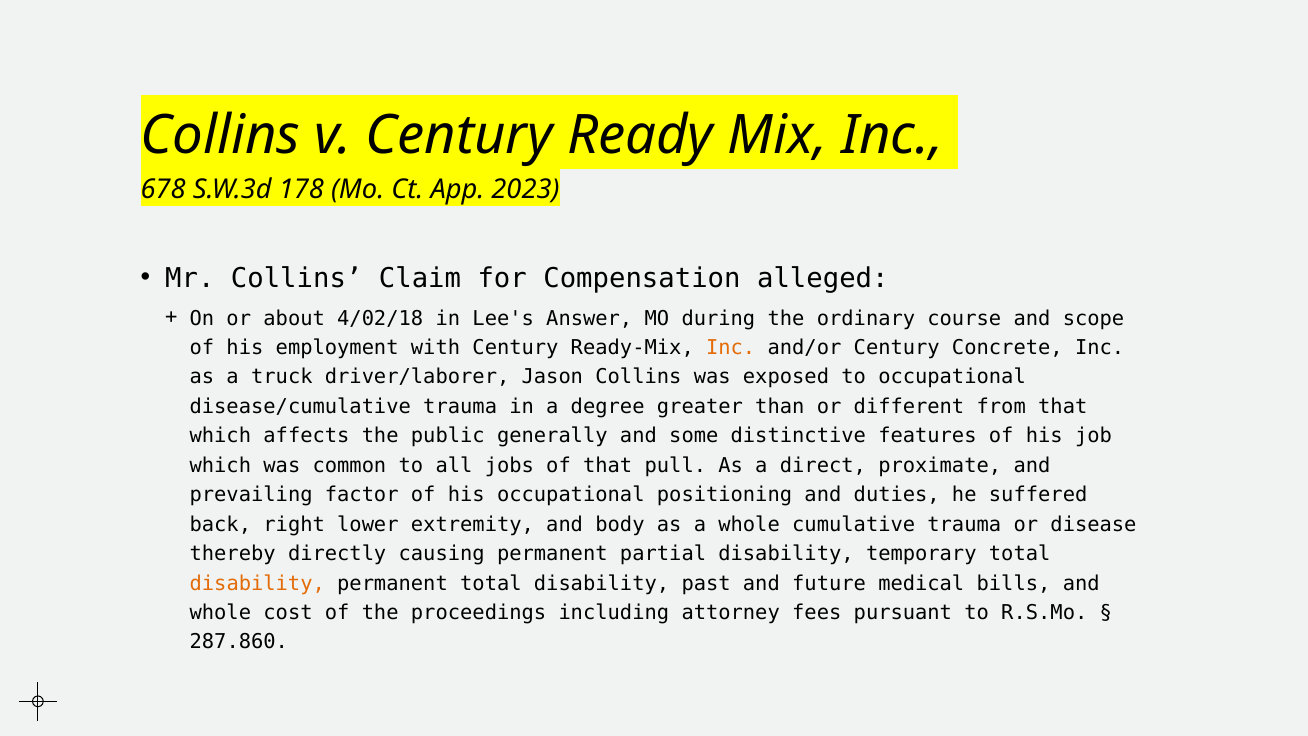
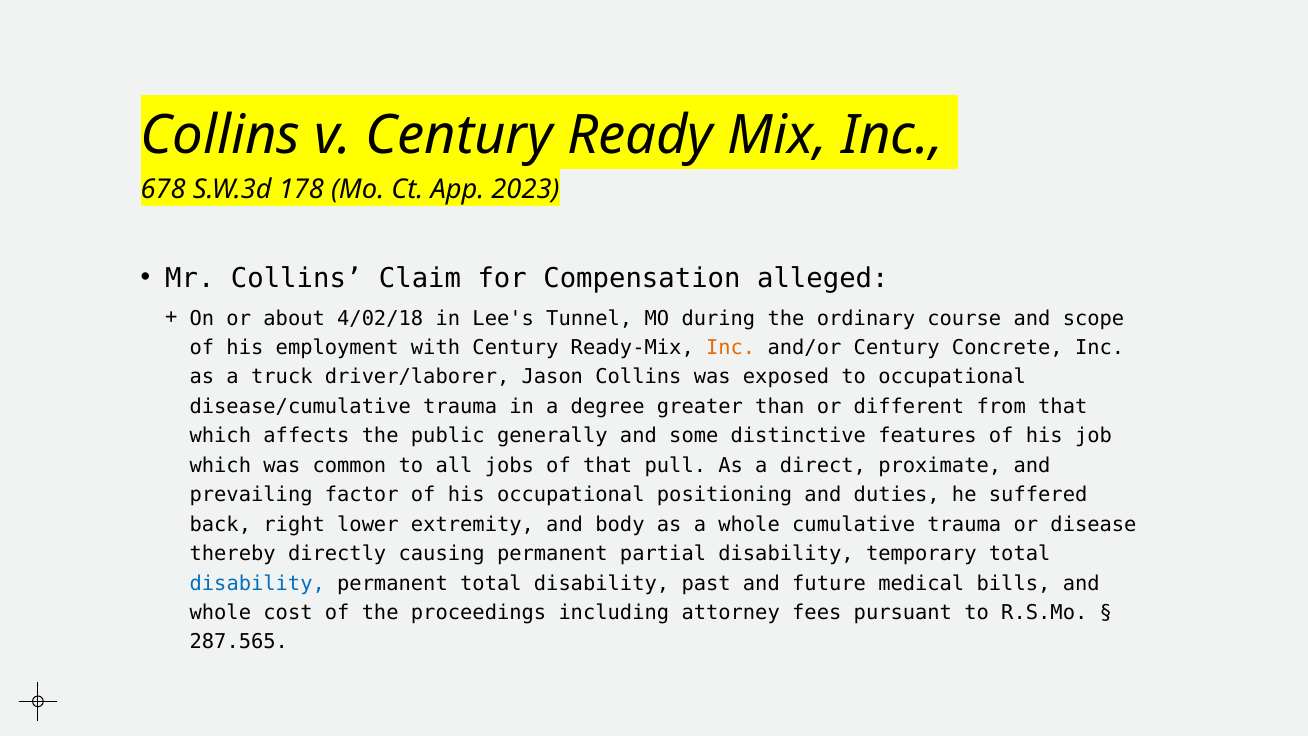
Answer: Answer -> Tunnel (589, 318)
disability colour: orange -> blue (257, 583)
287.860: 287.860 -> 287.565 (239, 642)
